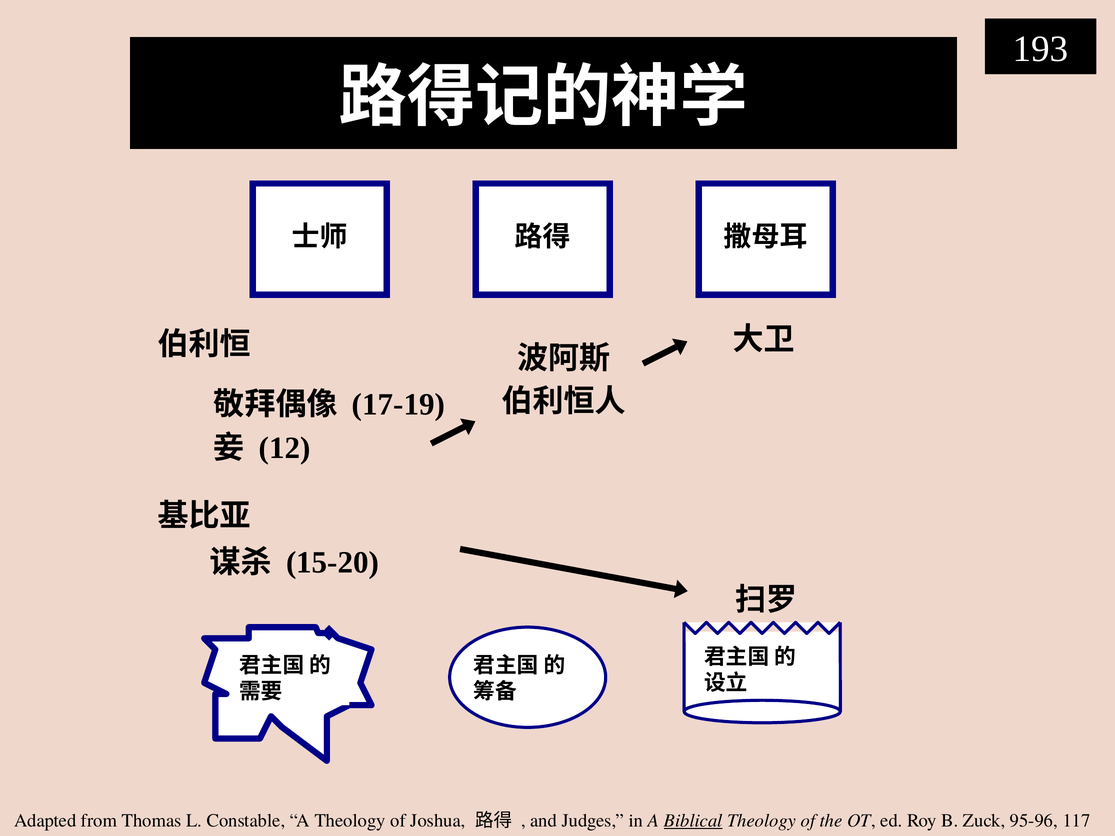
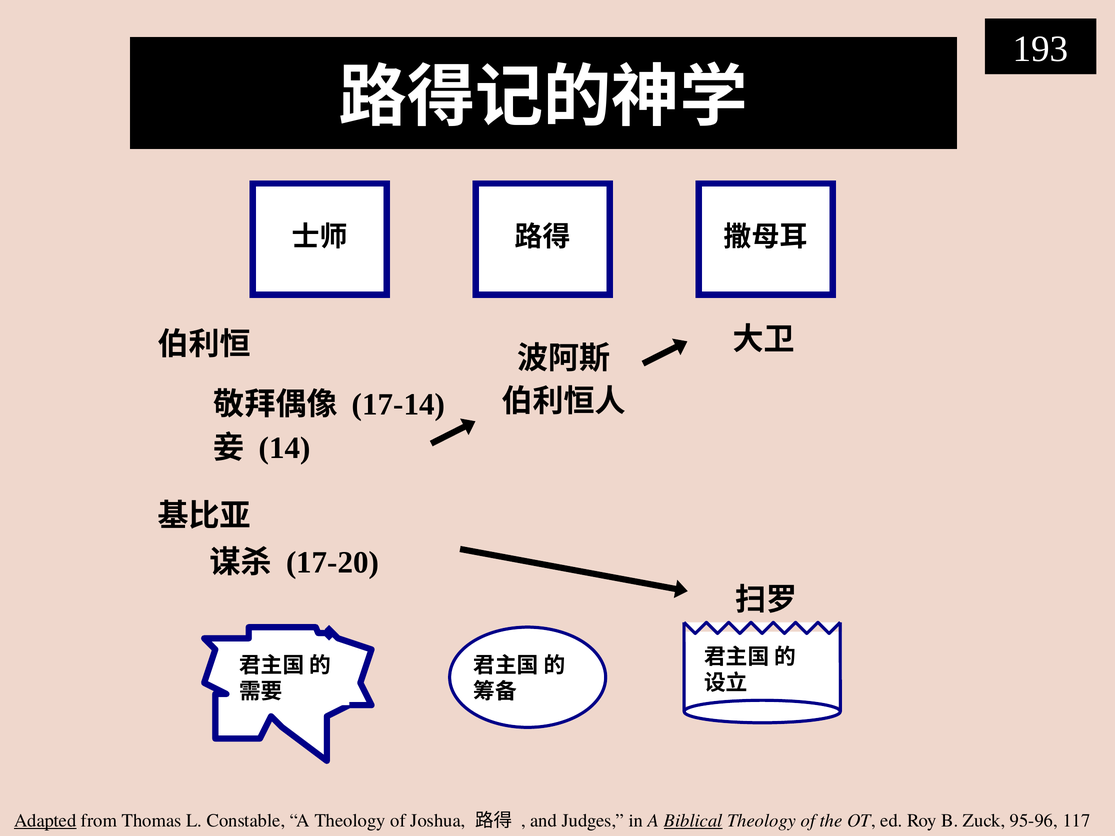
17-19: 17-19 -> 17-14 (398, 405)
12: 12 -> 14 (285, 448)
15-20: 15-20 -> 17-20 (333, 563)
Adapted underline: none -> present (45, 821)
